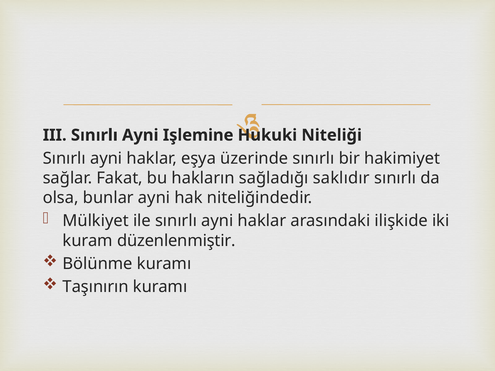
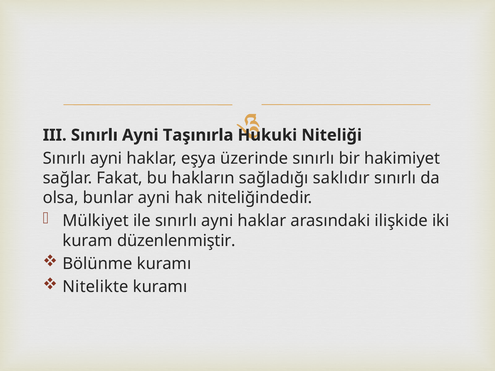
Işlemine: Işlemine -> Taşınırla (198, 135)
Taşınırın: Taşınırın -> Nitelikte (96, 287)
